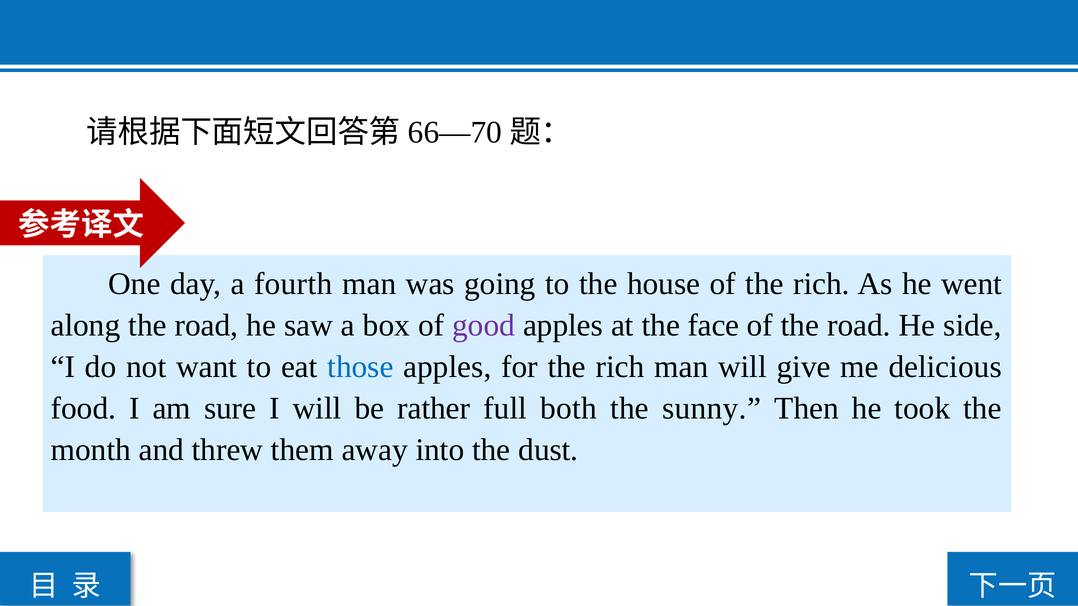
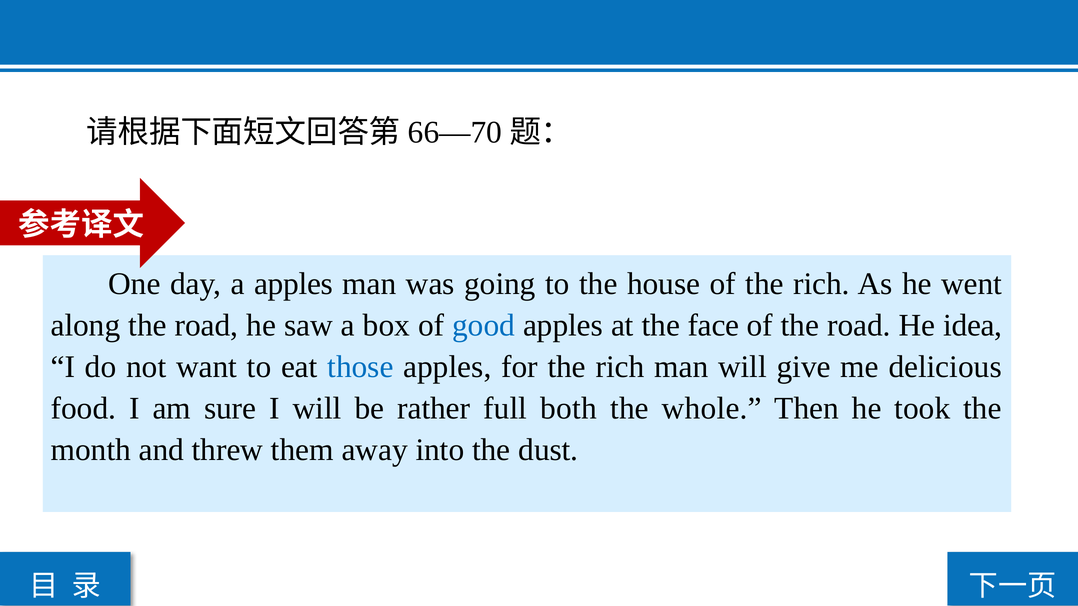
a fourth: fourth -> apples (294, 284)
good colour: purple -> blue (484, 326)
side: side -> idea (973, 326)
sunny: sunny -> whole (712, 409)
